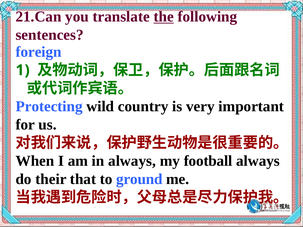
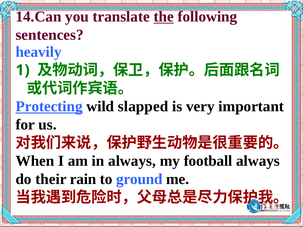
21.Can: 21.Can -> 14.Can (39, 17)
foreign: foreign -> heavily (39, 52)
Protecting underline: none -> present (49, 107)
country: country -> slapped (143, 107)
that: that -> rain (83, 179)
